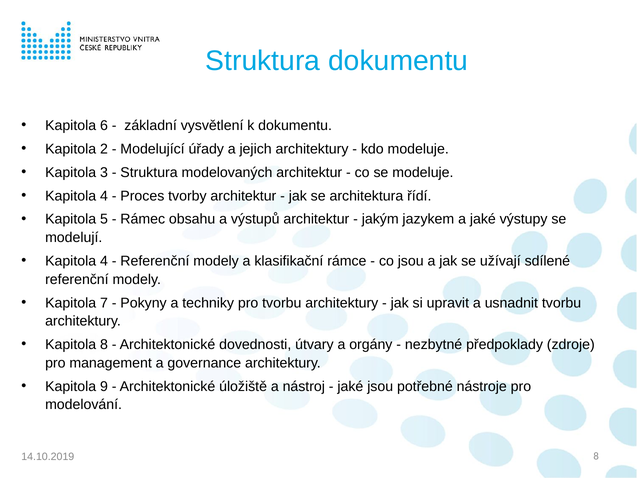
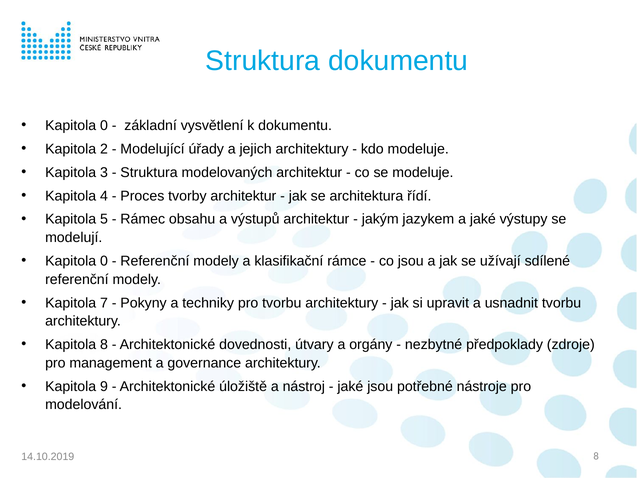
6: 6 -> 0 (104, 125)
4: 4 -> 0 (104, 261)
